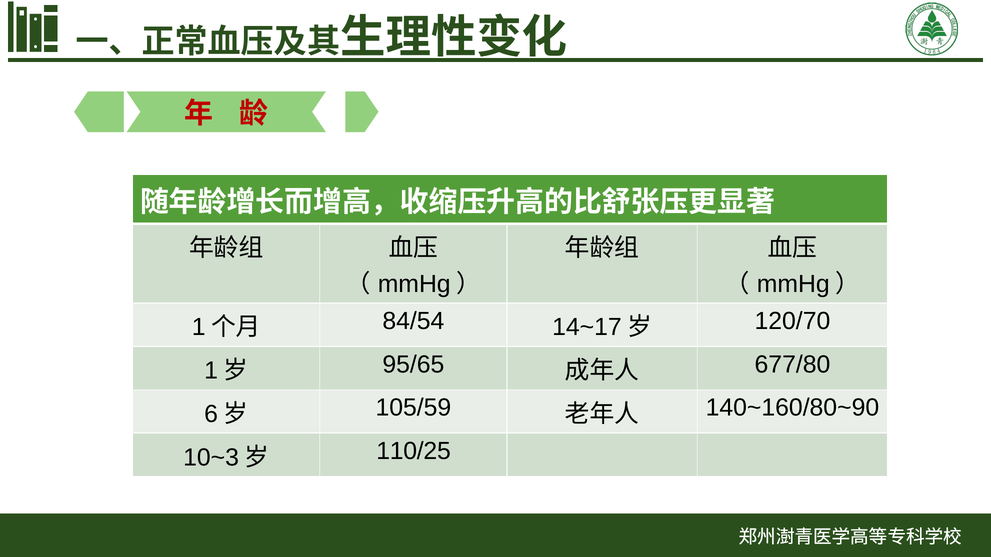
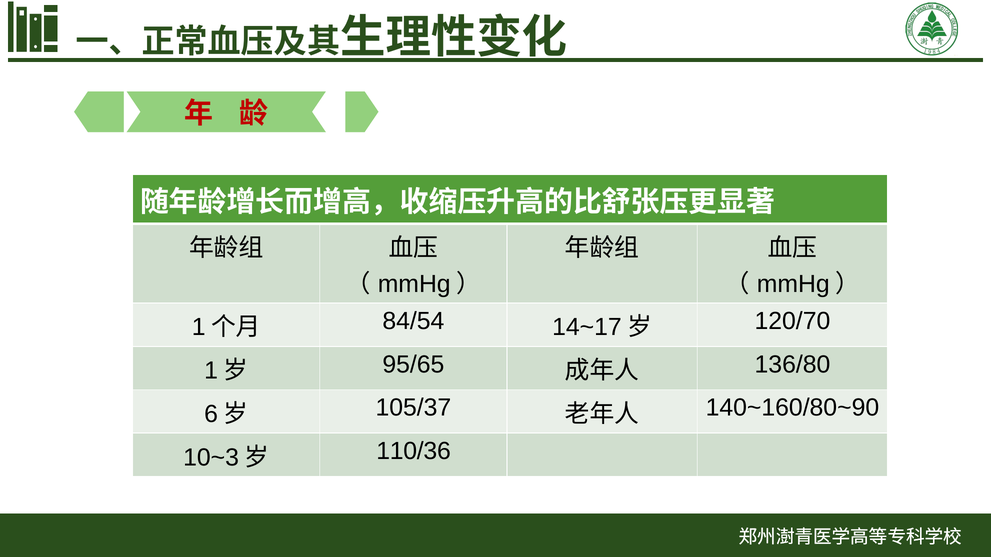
677/80: 677/80 -> 136/80 (792, 365)
105/59: 105/59 -> 105/37 (413, 408)
110/25: 110/25 -> 110/36 (414, 451)
